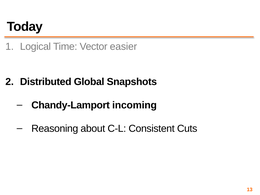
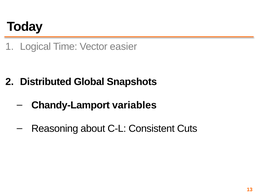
incoming: incoming -> variables (134, 105)
